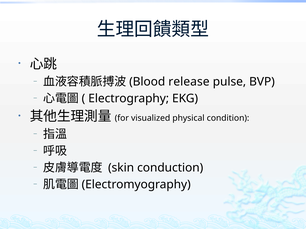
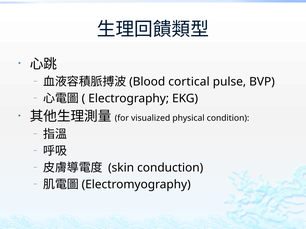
release: release -> cortical (189, 82)
